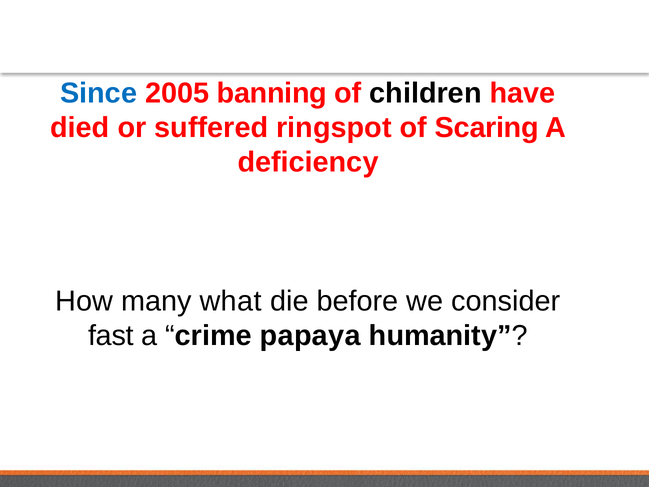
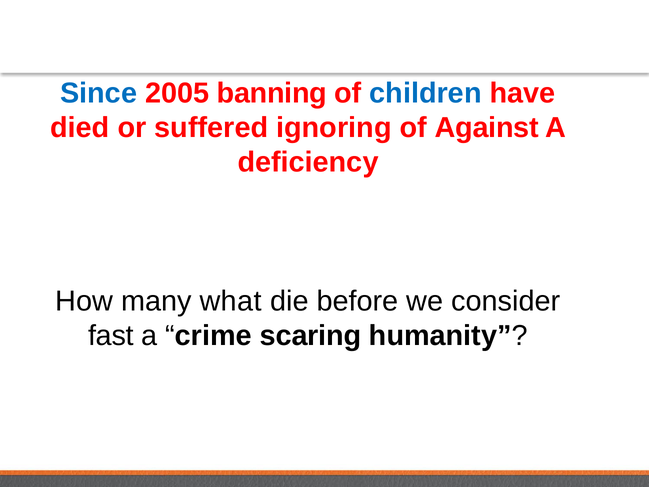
children colour: black -> blue (426, 93)
ringspot: ringspot -> ignoring (334, 128)
Scaring: Scaring -> Against (487, 128)
papaya: papaya -> scaring (311, 335)
